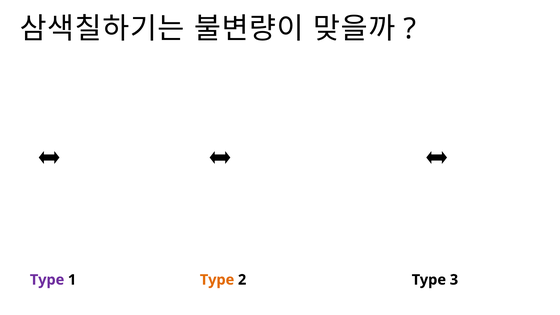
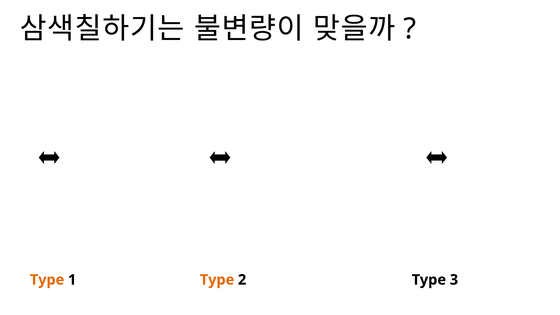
Type colour: purple -> orange (47, 280)
